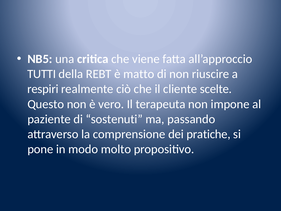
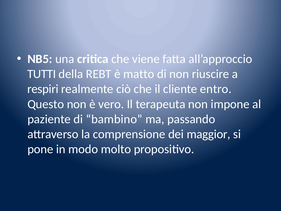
scelte: scelte -> entro (216, 89)
sostenuti: sostenuti -> bambino (114, 119)
pratiche: pratiche -> maggior (209, 134)
